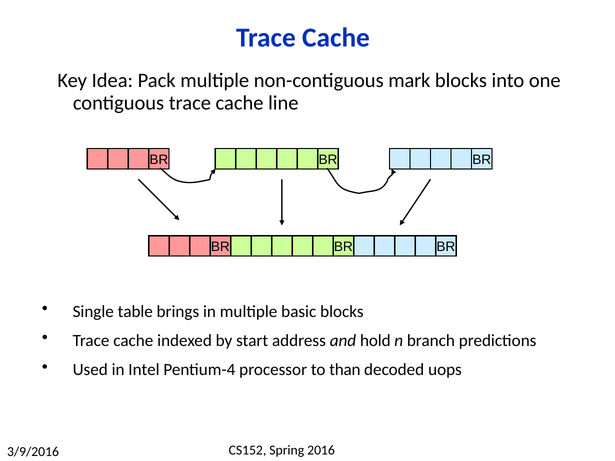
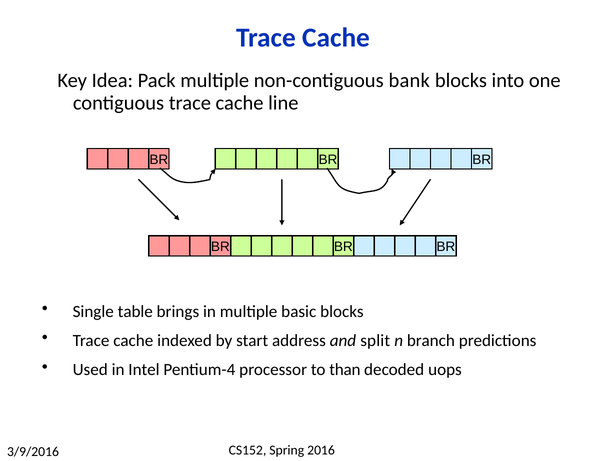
mark: mark -> bank (409, 81)
hold: hold -> split (375, 341)
